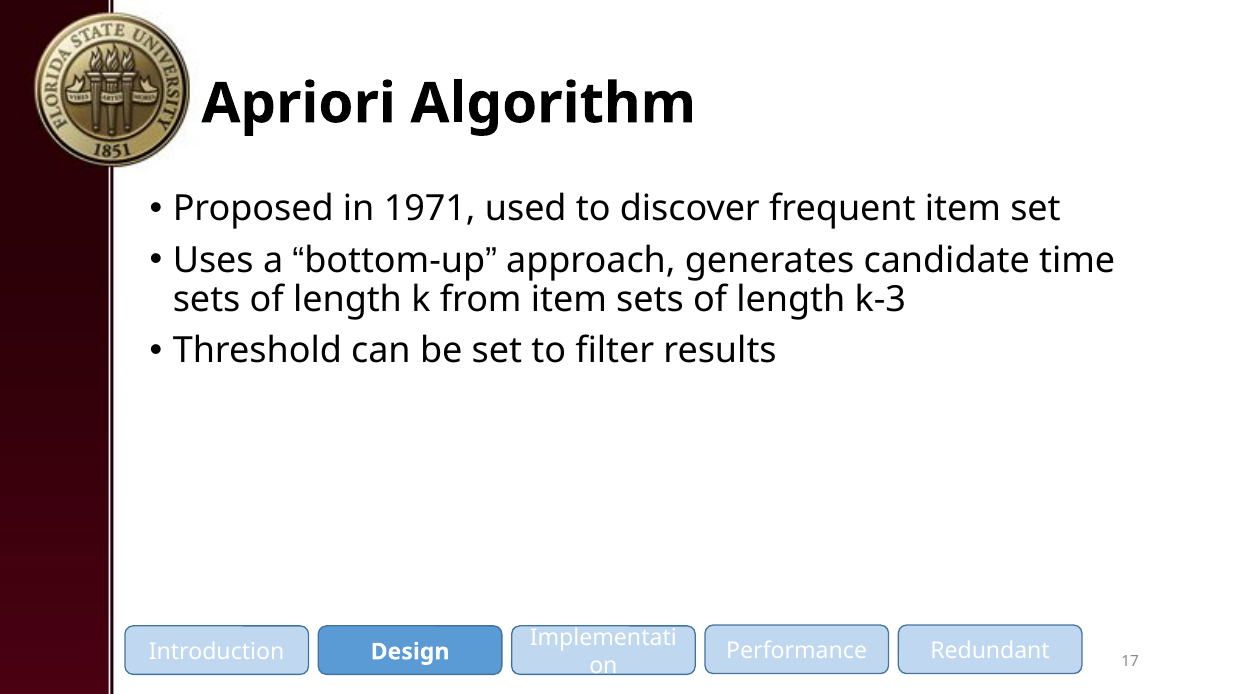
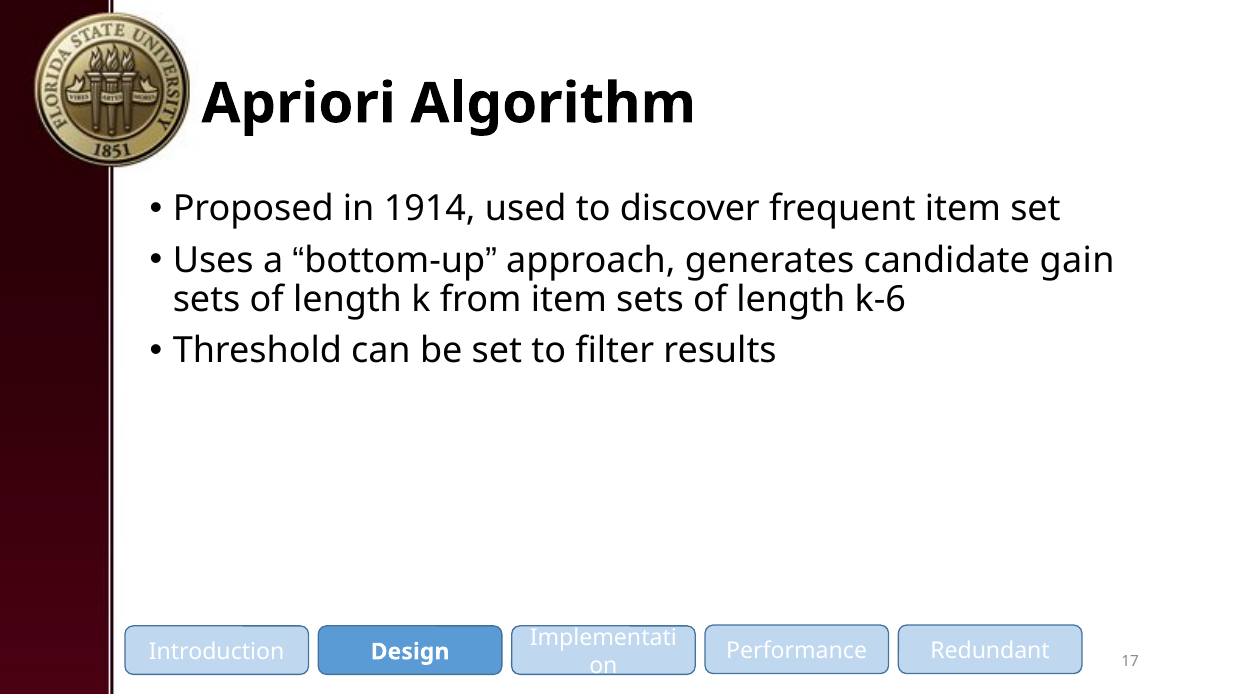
1971: 1971 -> 1914 (430, 208)
time: time -> gain (1077, 260)
k-3: k-3 -> k-6 (880, 299)
